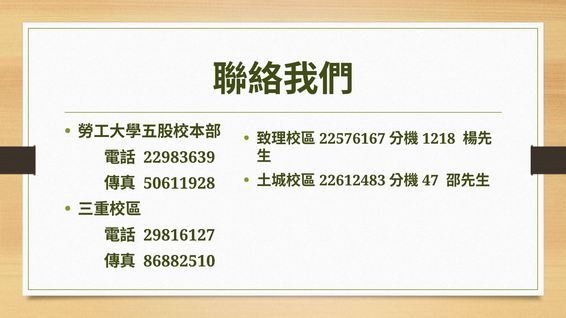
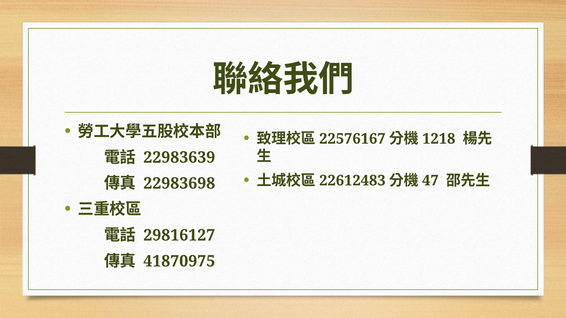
50611928: 50611928 -> 22983698 (179, 184)
86882510: 86882510 -> 41870975 (179, 262)
